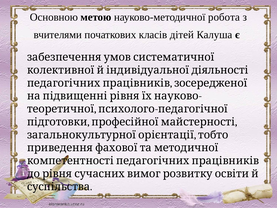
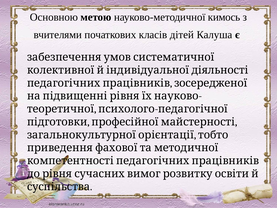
робота: робота -> кимось (224, 17)
